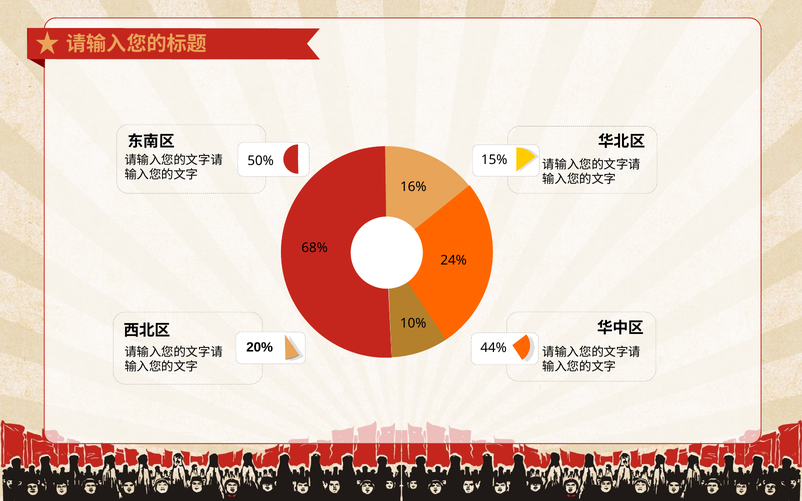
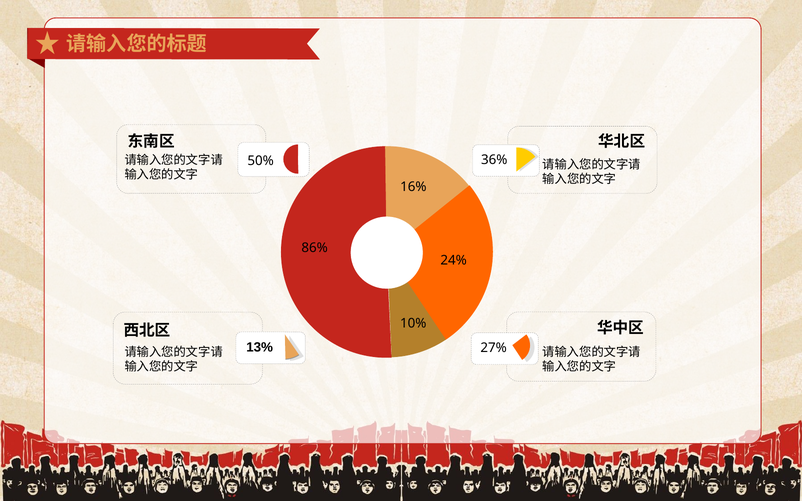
15%: 15% -> 36% (494, 160)
68%: 68% -> 86% (315, 248)
20%: 20% -> 13% (260, 347)
44%: 44% -> 27% (494, 348)
